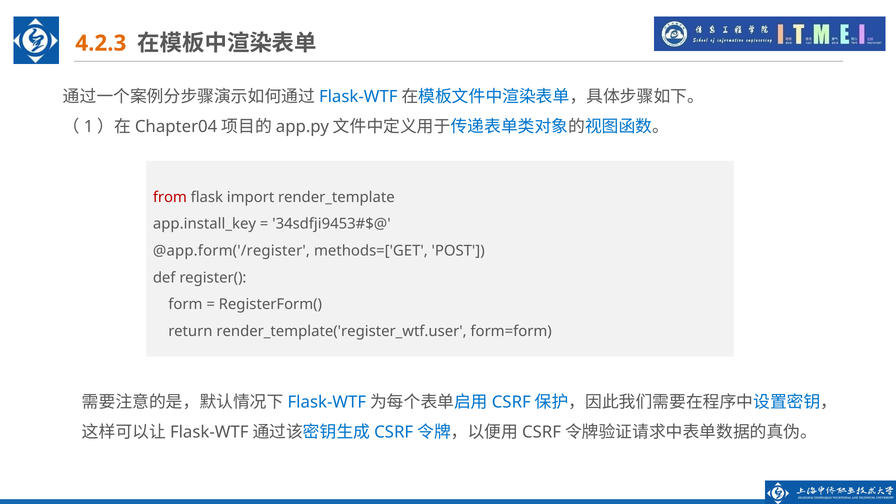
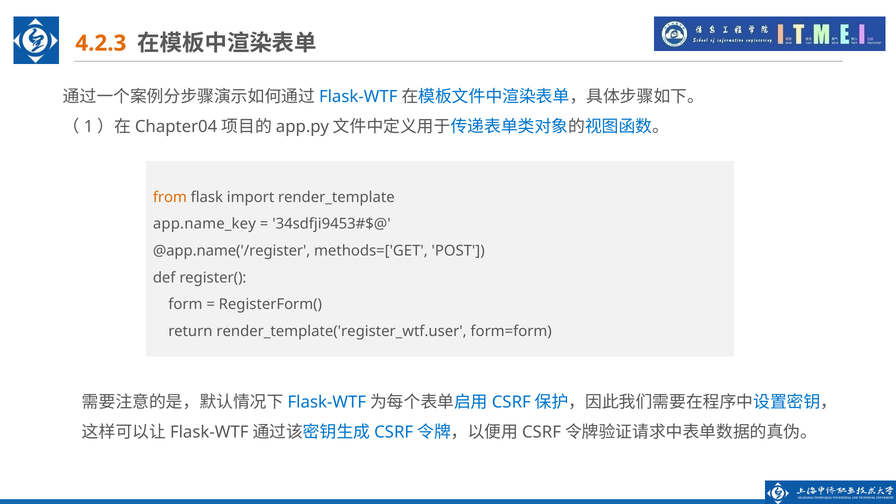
from colour: red -> orange (170, 197)
app.install_key: app.install_key -> app.name_key (204, 224)
@app.form('/register: @app.form('/register -> @app.name('/register (232, 251)
